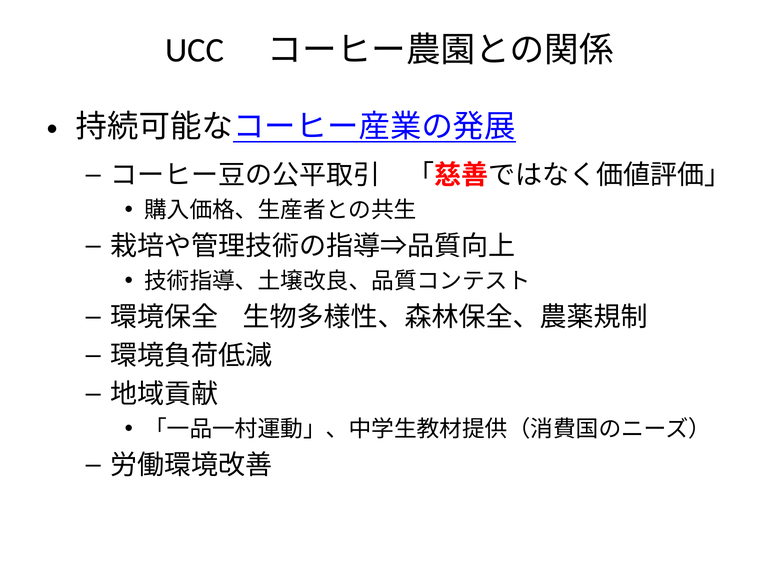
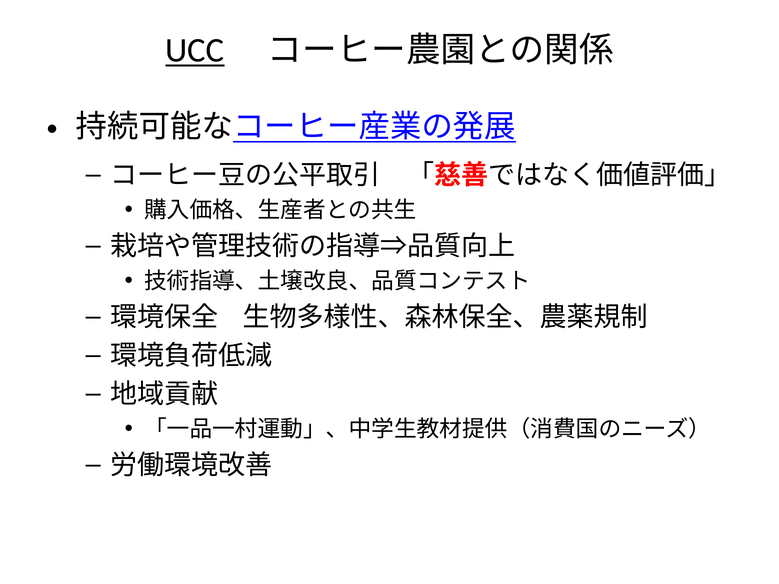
UCC underline: none -> present (195, 50)
